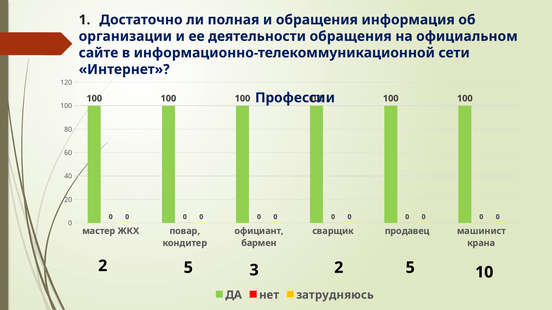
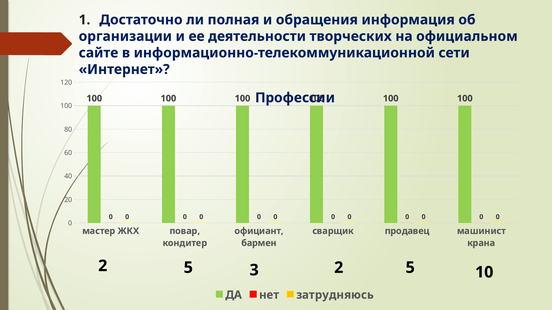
деятельности обращения: обращения -> творческих (351, 36)
